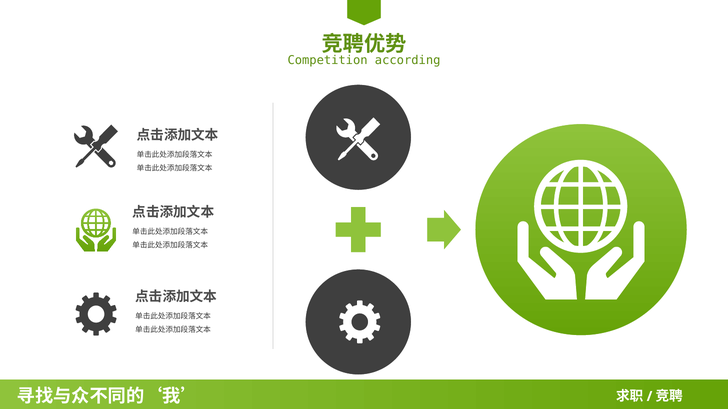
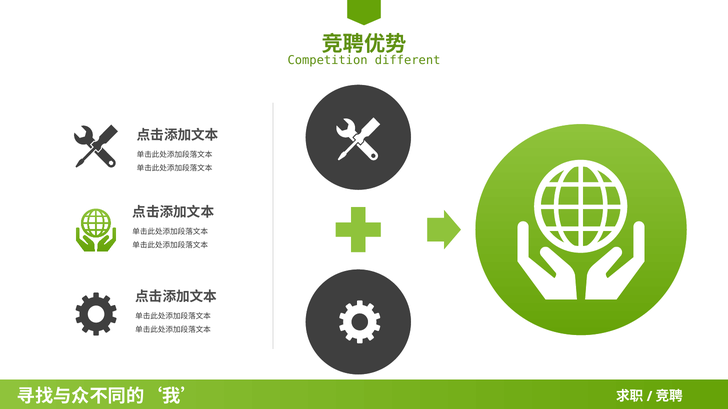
according: according -> different (408, 61)
